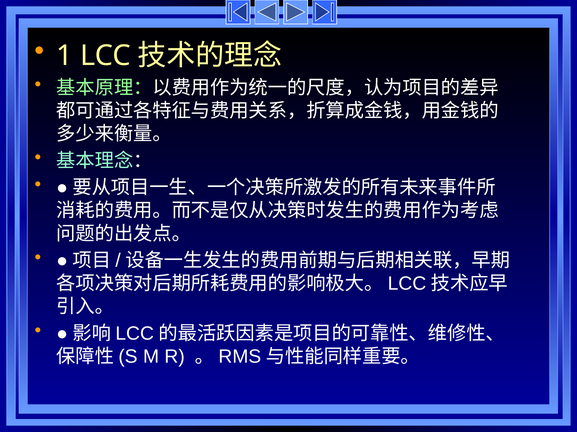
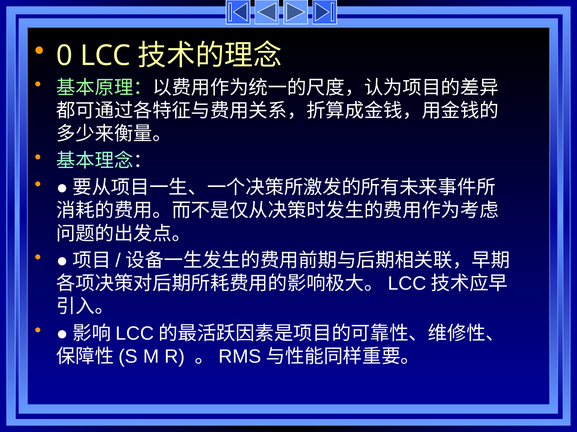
1: 1 -> 0 (65, 56)
